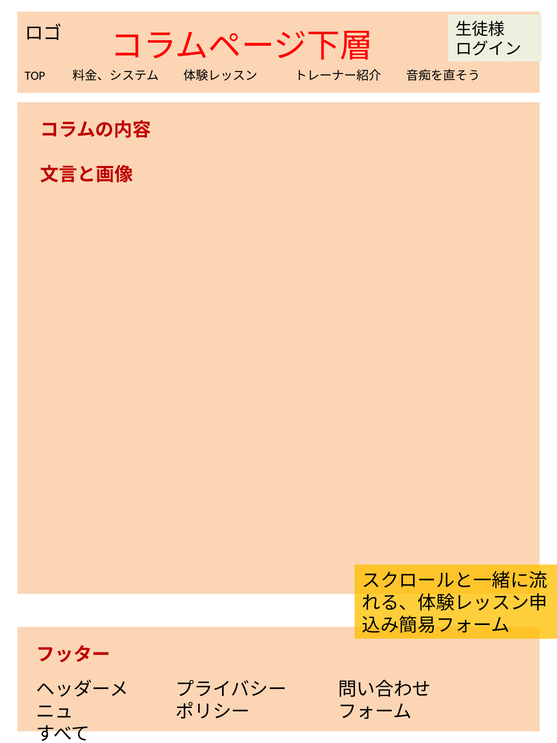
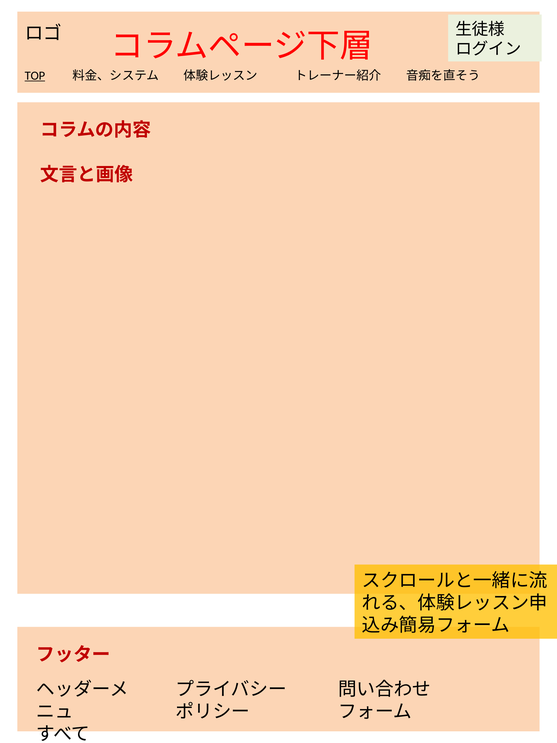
TOP underline: none -> present (35, 76)
